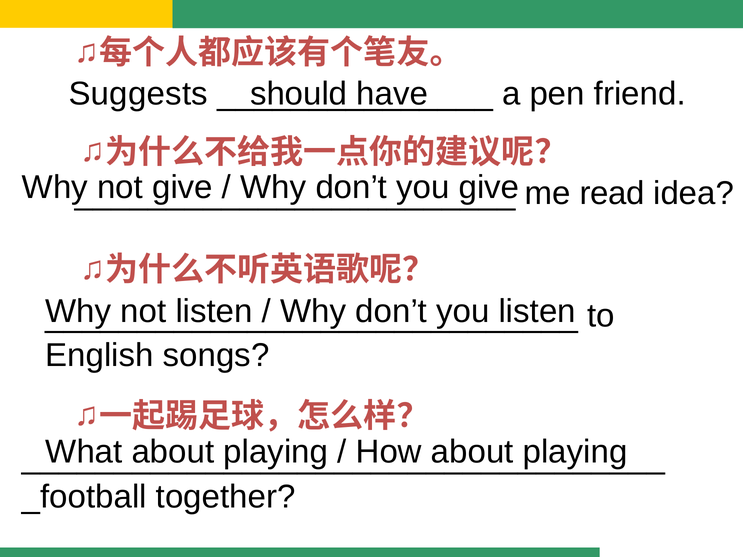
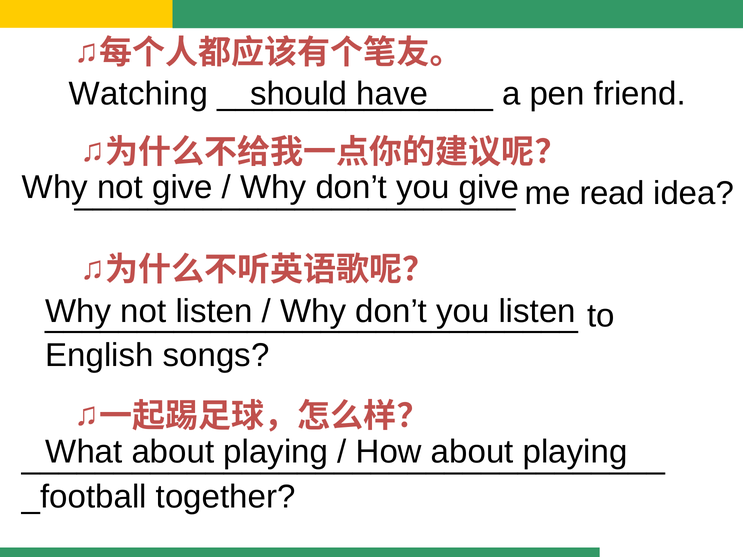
Suggests: Suggests -> Watching (138, 94)
